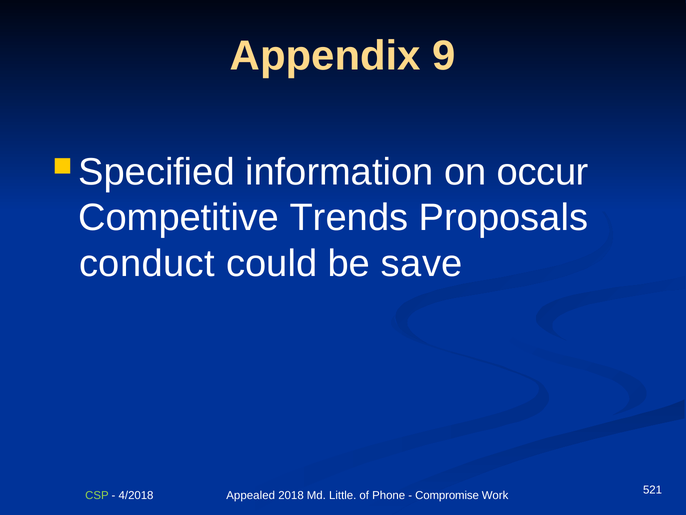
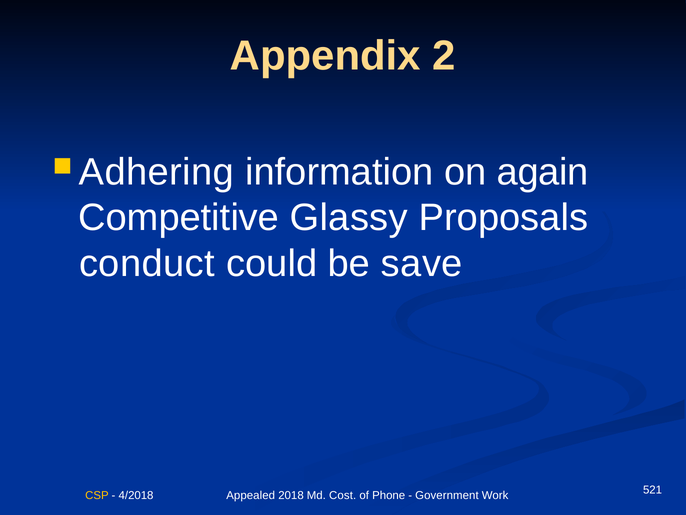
9: 9 -> 2 (444, 56)
Specified: Specified -> Adhering (156, 172)
occur: occur -> again (543, 172)
Trends: Trends -> Glassy (349, 218)
CSP colour: light green -> yellow (97, 495)
Little: Little -> Cost (343, 495)
Compromise: Compromise -> Government (447, 495)
